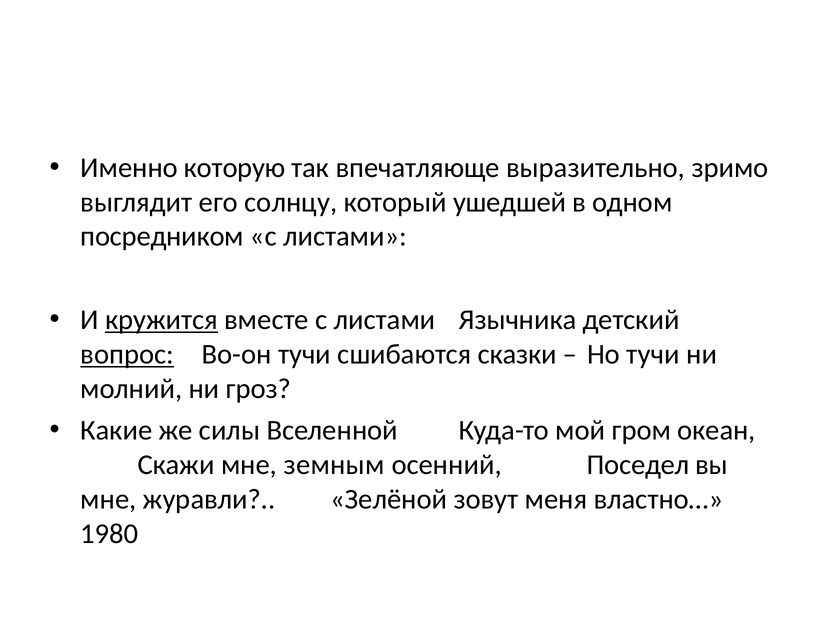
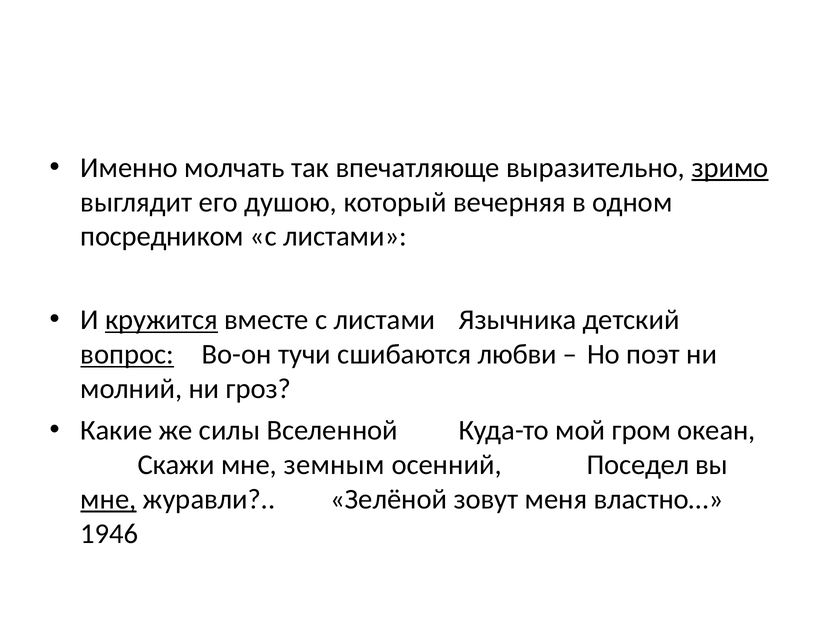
которую: которую -> молчать (235, 168)
зримо underline: none -> present (730, 168)
солнцу: солнцу -> душою (291, 202)
ушедшей: ушедшей -> вечерняя (510, 202)
сказки: сказки -> любви (517, 354)
Но тучи: тучи -> поэт (653, 354)
мне underline: none -> present (108, 499)
1980: 1980 -> 1946 (109, 533)
